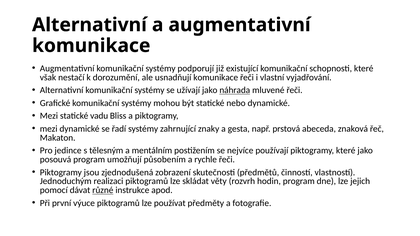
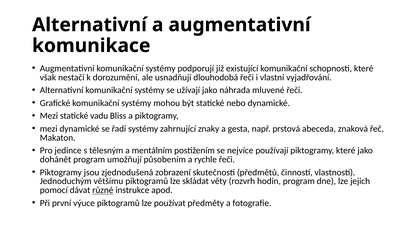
usnadňují komunikace: komunikace -> dlouhodobá (216, 78)
náhrada underline: present -> none (235, 90)
posouvá: posouvá -> dohánět (56, 160)
realizaci: realizaci -> většímu (108, 181)
